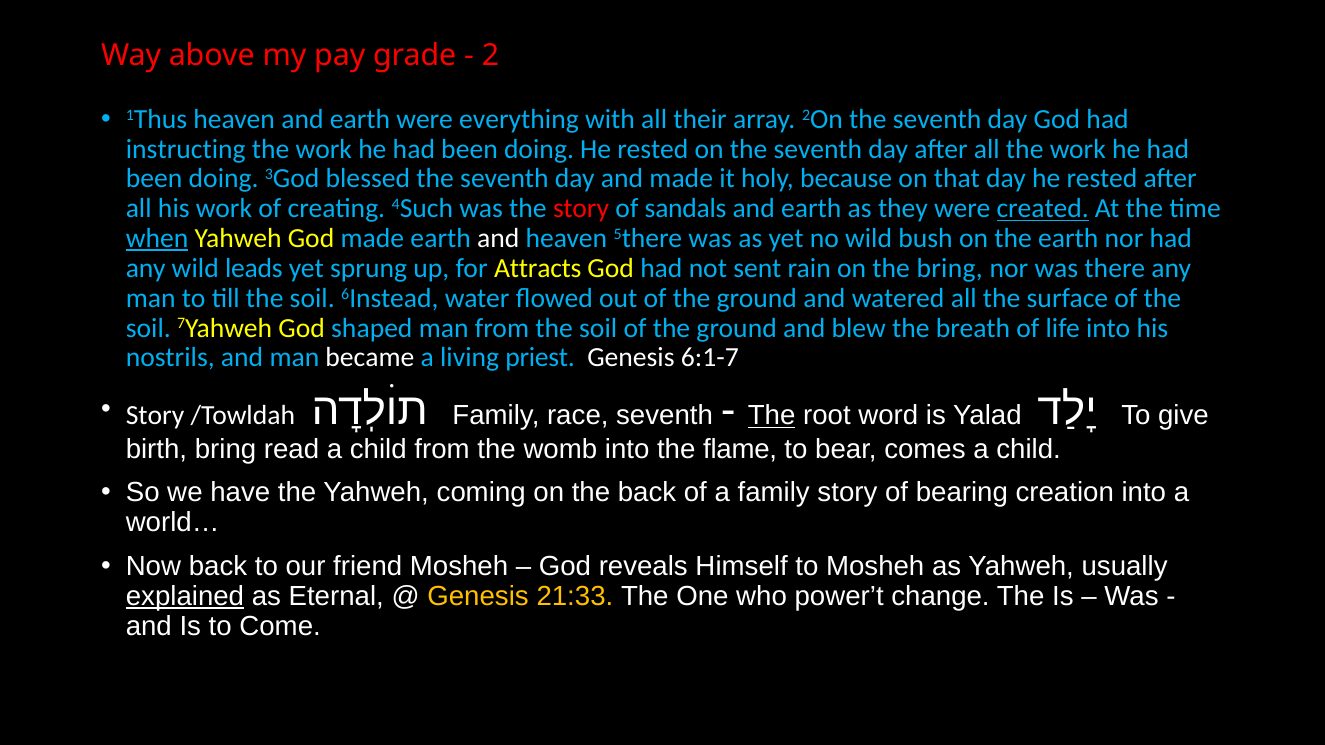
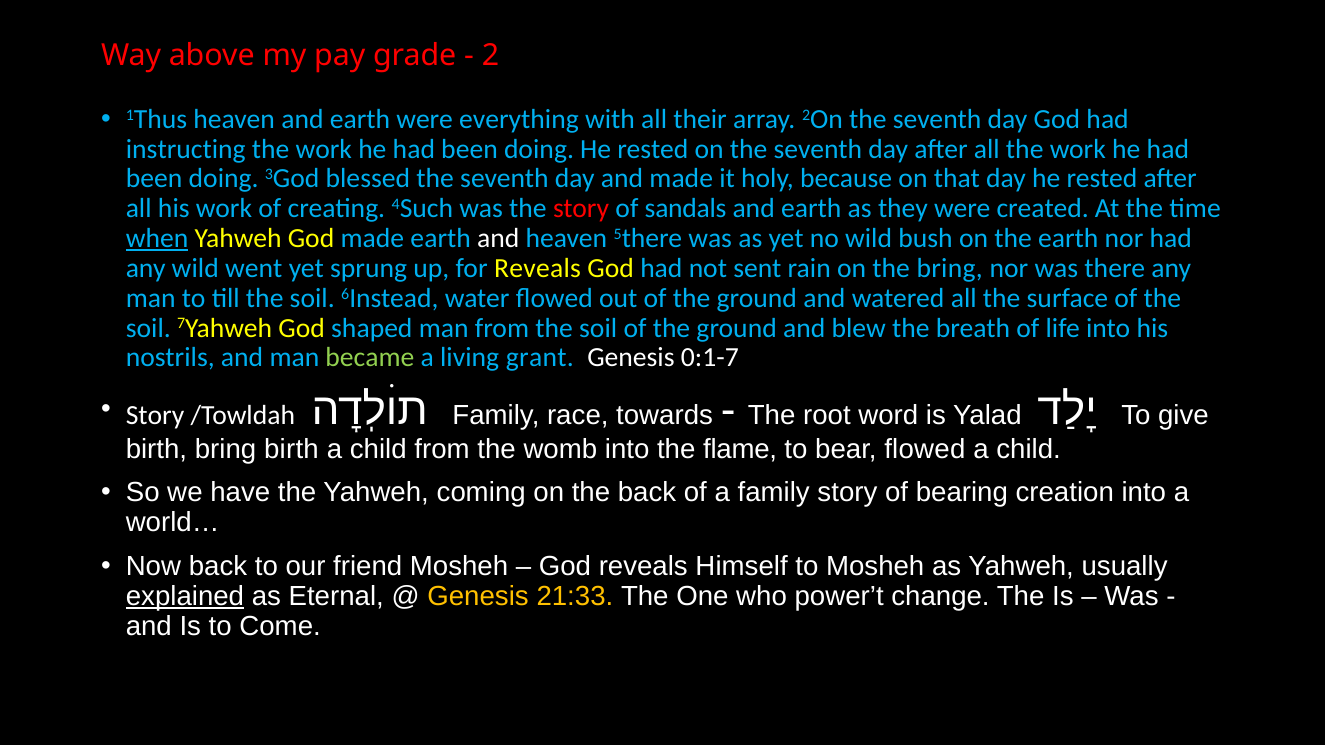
created underline: present -> none (1043, 209)
leads: leads -> went (254, 268)
for Attracts: Attracts -> Reveals (538, 268)
became colour: white -> light green (370, 358)
priest: priest -> grant (540, 358)
6:1-7: 6:1-7 -> 0:1-7 (710, 358)
race seventh: seventh -> towards (665, 416)
The underline: present -> none (772, 416)
bring read: read -> birth (291, 449)
bear comes: comes -> flowed (925, 449)
